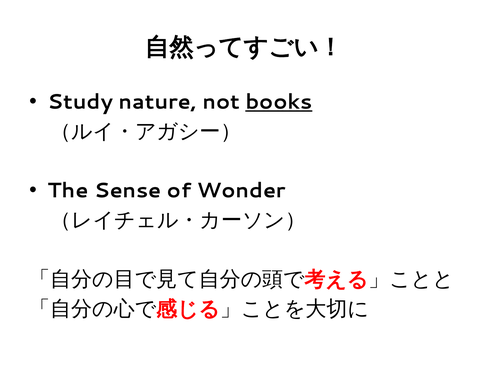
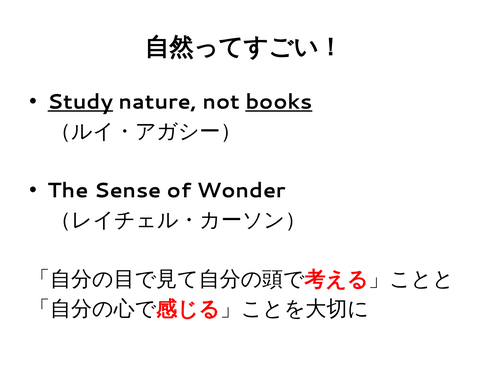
Study underline: none -> present (80, 102)
